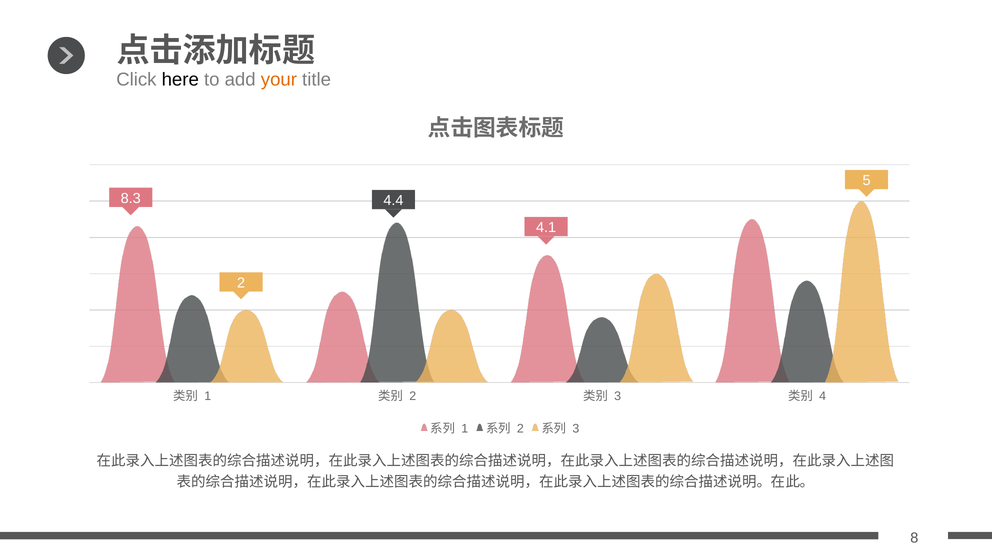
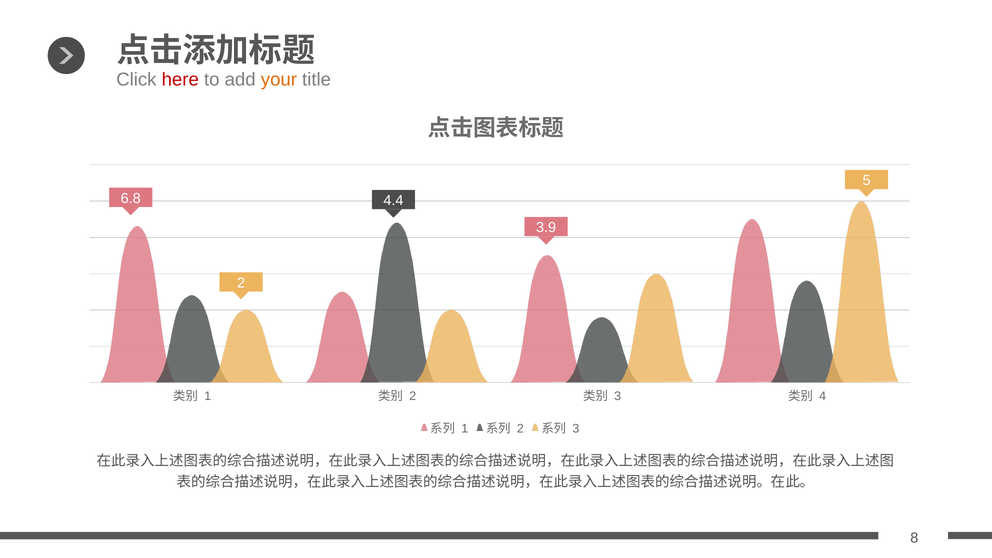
here colour: black -> red (180, 79)
8.3: 8.3 -> 6.8 (131, 198)
4.1: 4.1 -> 3.9 (546, 228)
